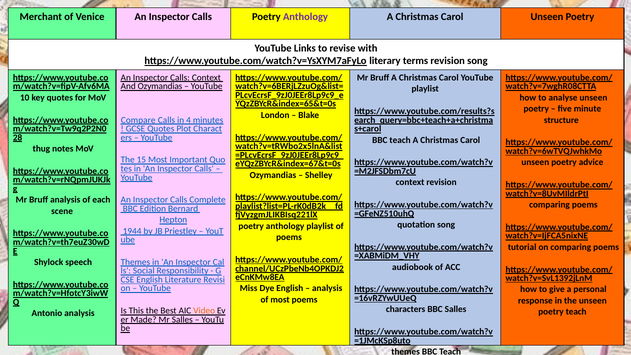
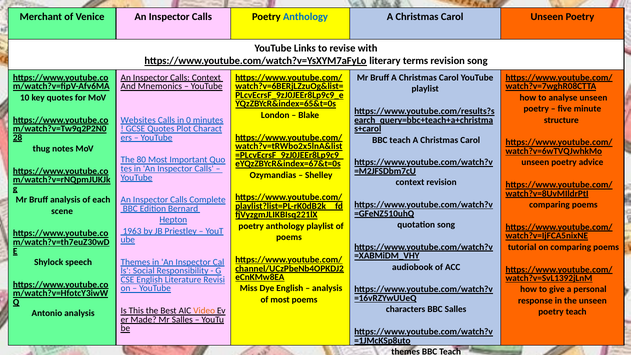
Anthology colour: purple -> blue (305, 17)
And Ozymandias: Ozymandias -> Mnemonics (160, 86)
Compare: Compare -> Websites (138, 120)
4: 4 -> 0 (189, 120)
15: 15 -> 80 (141, 160)
1944: 1944 -> 1963 (132, 231)
